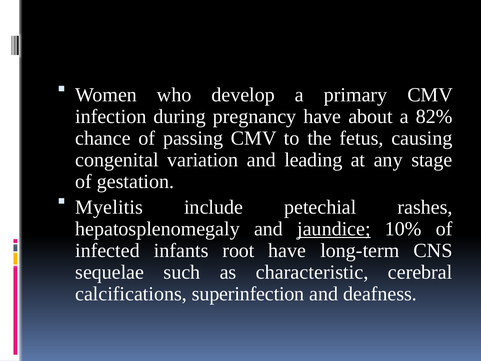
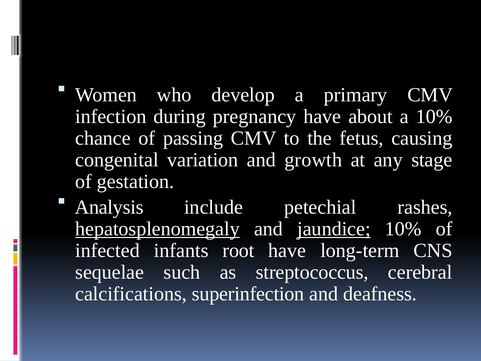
a 82%: 82% -> 10% (434, 116)
leading: leading -> growth (313, 160)
Myelitis: Myelitis -> Analysis (109, 207)
hepatosplenomegaly underline: none -> present (157, 229)
characteristic: characteristic -> streptococcus (312, 272)
